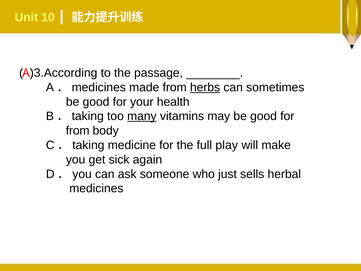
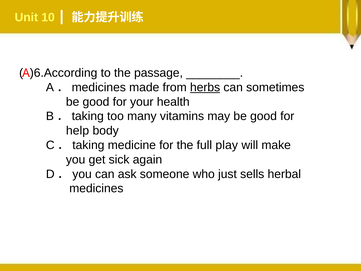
)3.According: )3.According -> )6.According (64, 73)
many underline: present -> none (142, 116)
from: from -> help (78, 131)
